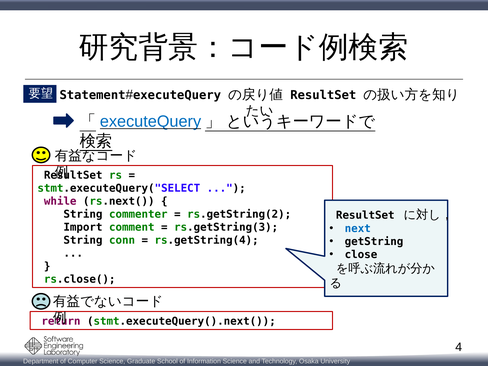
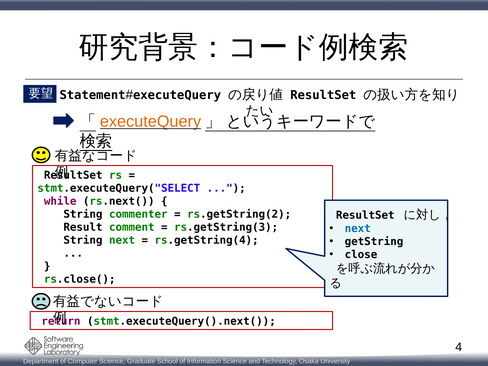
executeQuery colour: blue -> orange (151, 122)
Import: Import -> Result (83, 227)
String conn: conn -> next (122, 240)
